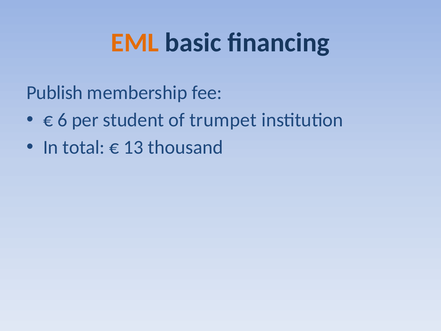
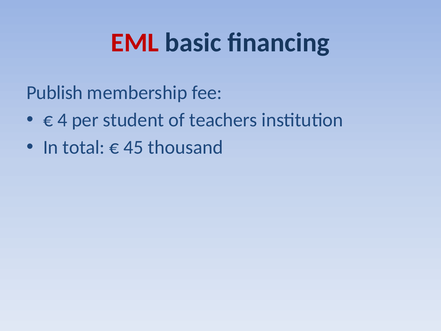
EML colour: orange -> red (135, 43)
6: 6 -> 4 (62, 120)
trumpet: trumpet -> teachers (223, 120)
13: 13 -> 45 (134, 147)
